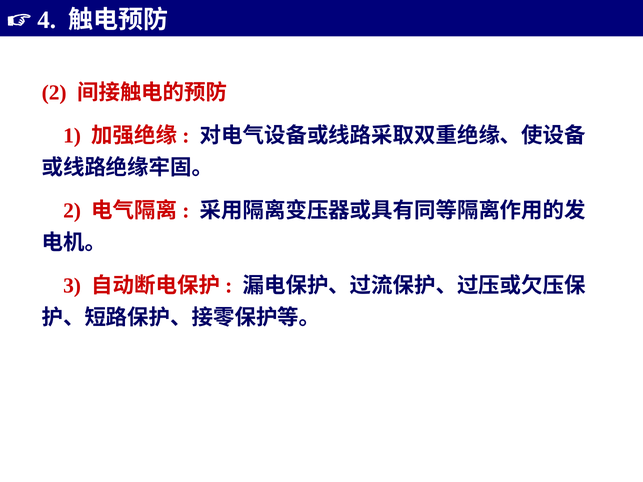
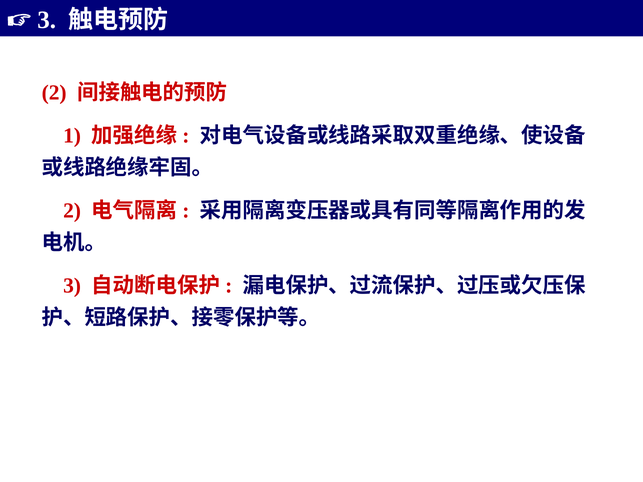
4: 4 -> 3 (47, 20)
